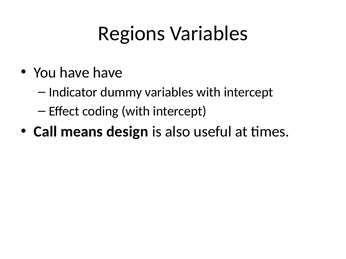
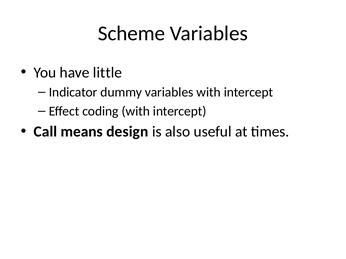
Regions: Regions -> Scheme (132, 33)
have have: have -> little (108, 73)
